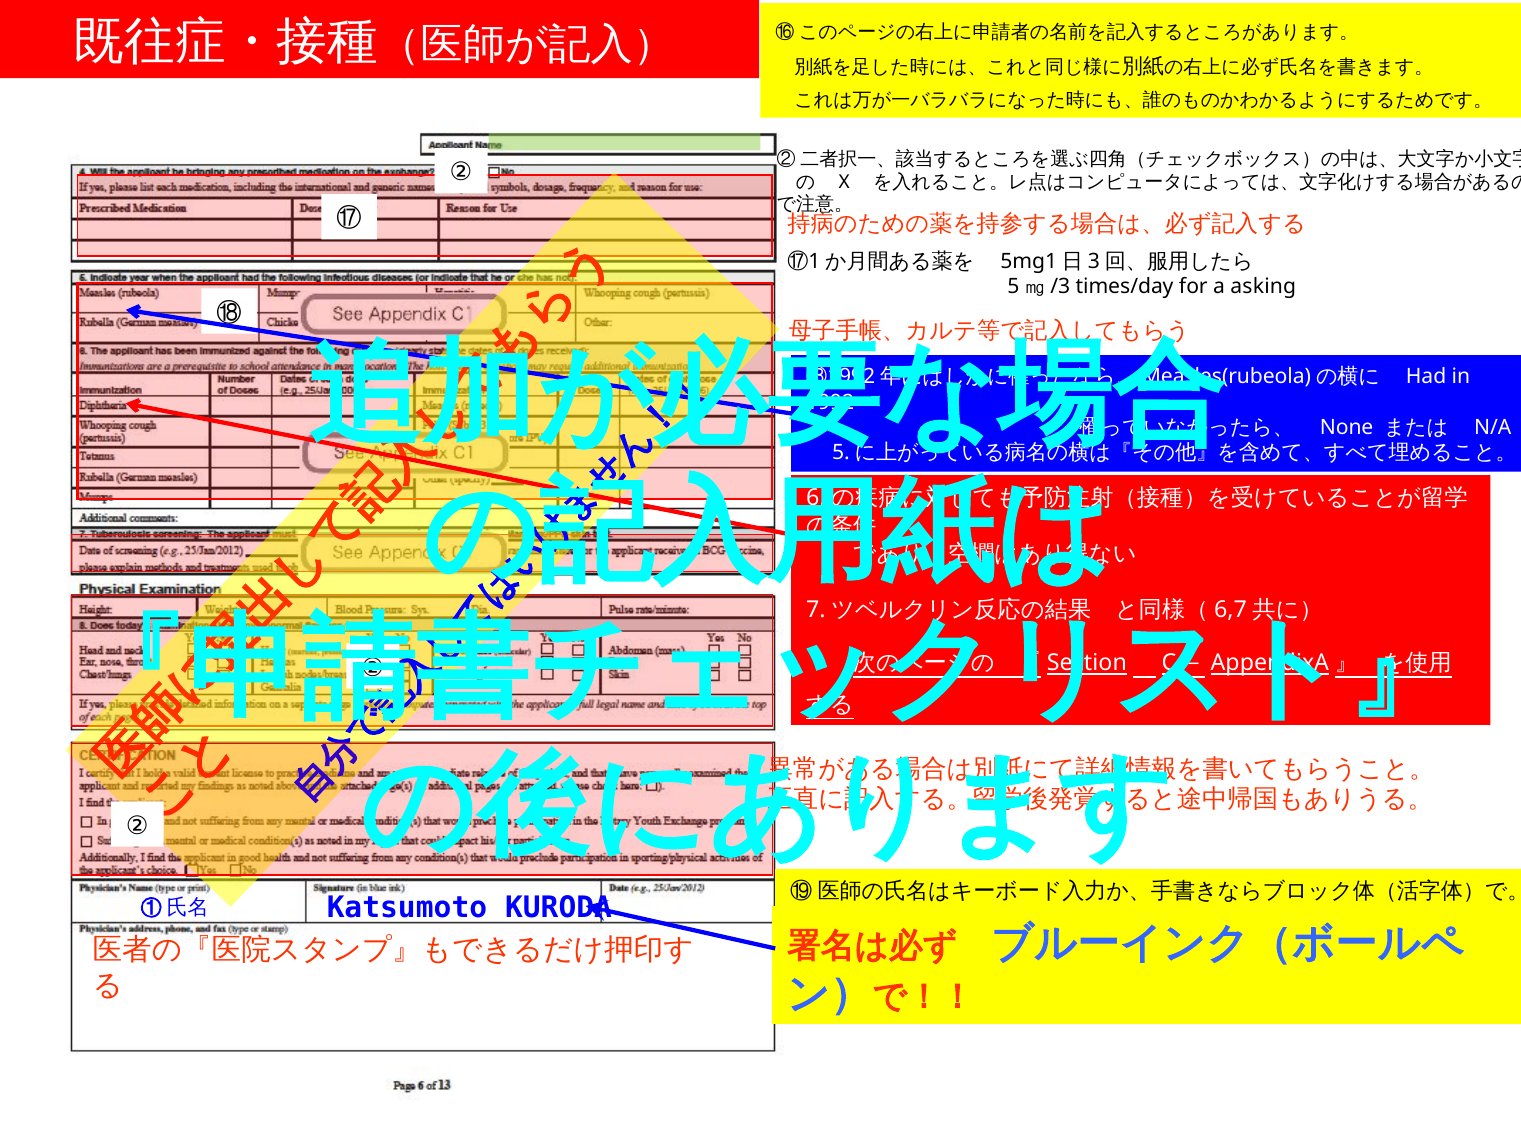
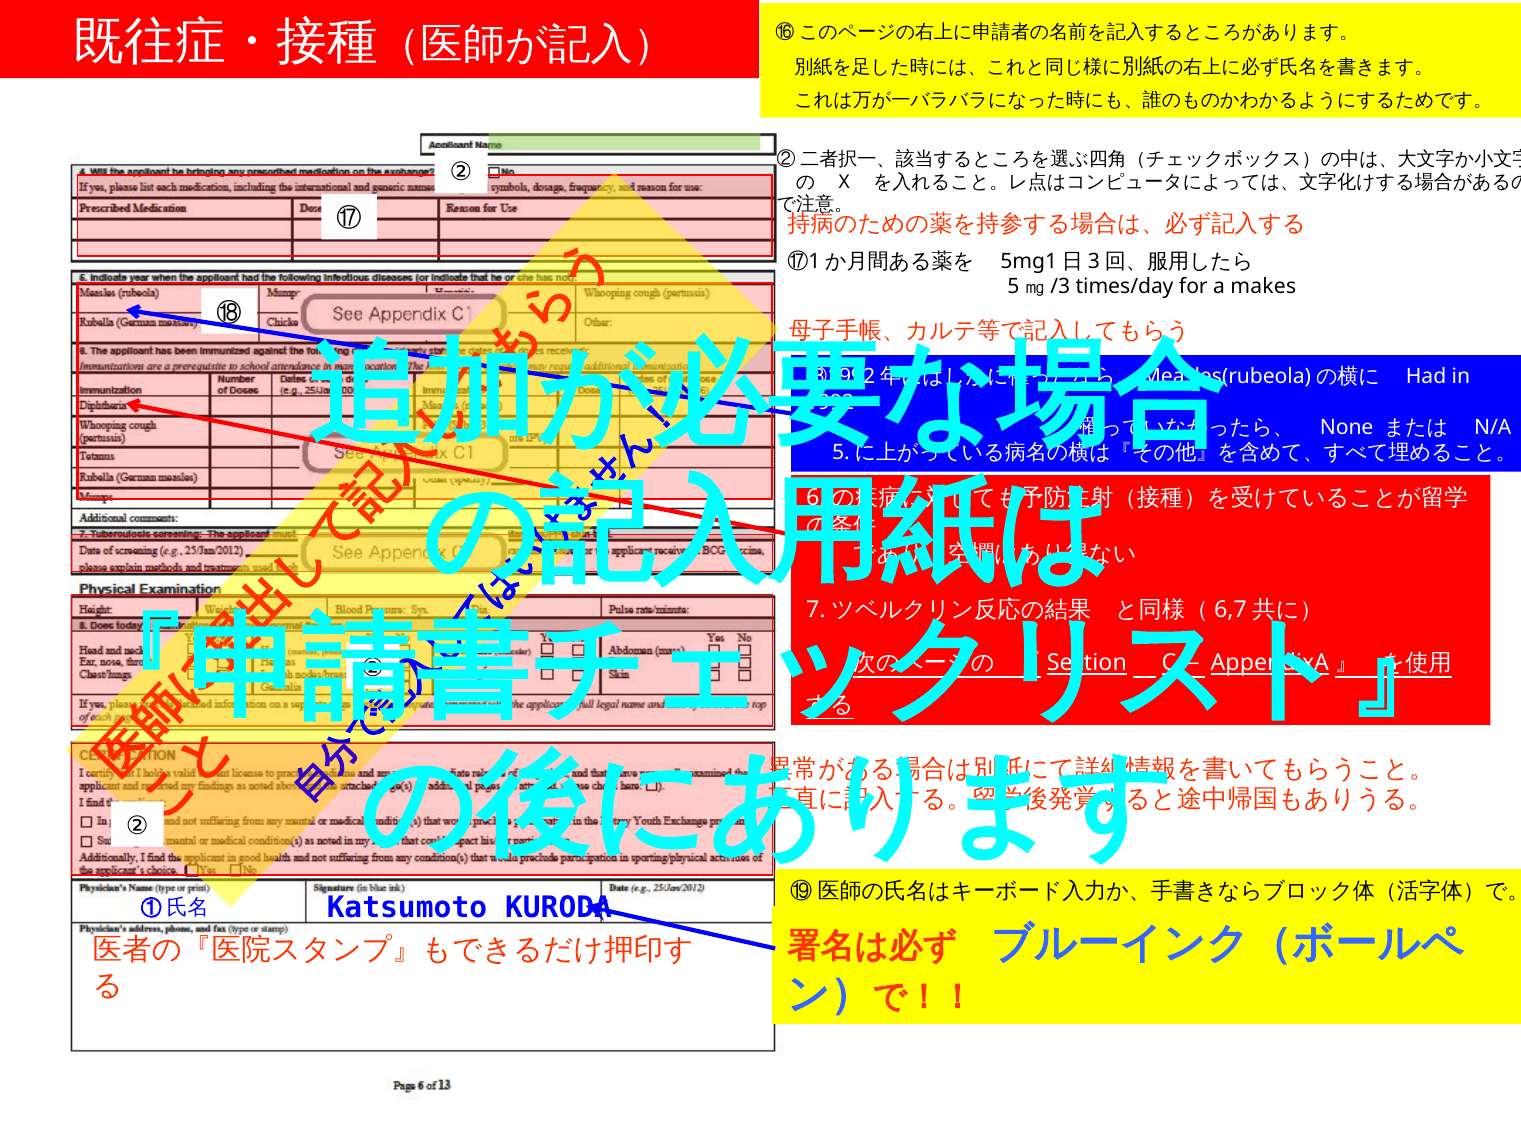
asking: asking -> makes (1263, 287)
